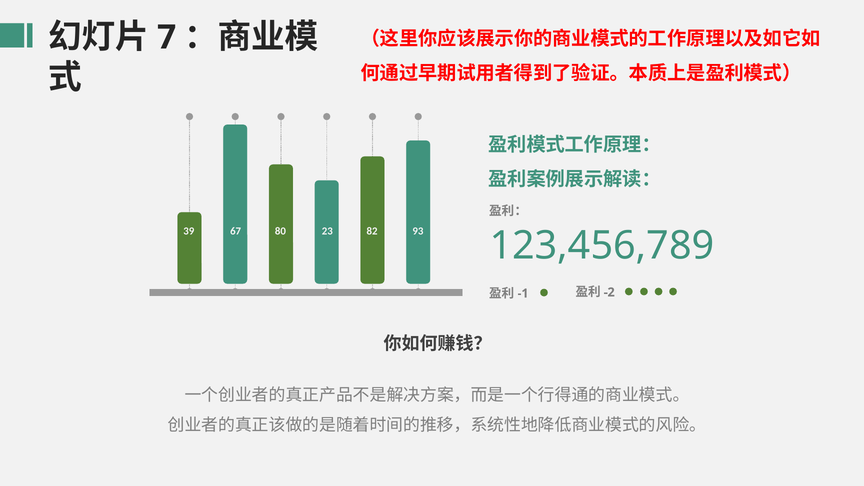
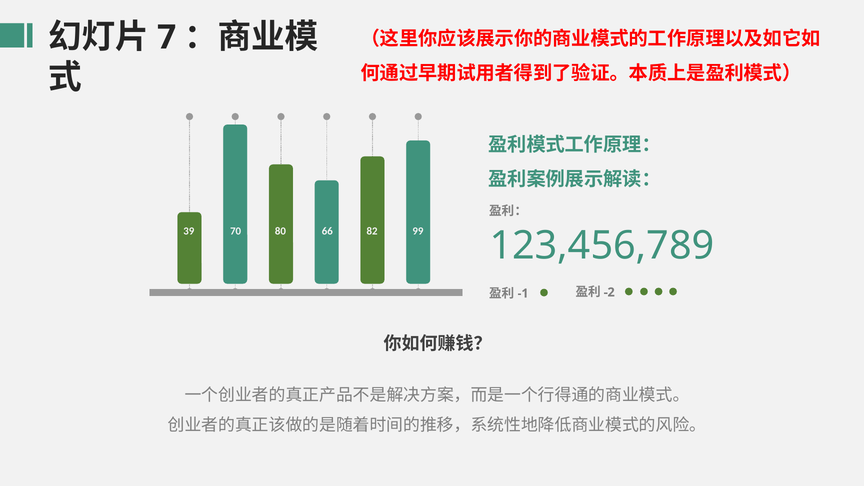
67: 67 -> 70 (236, 231)
23: 23 -> 66 (327, 231)
93: 93 -> 99 (418, 231)
